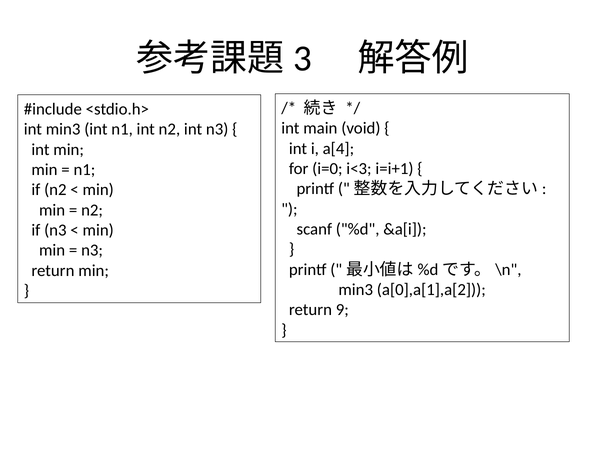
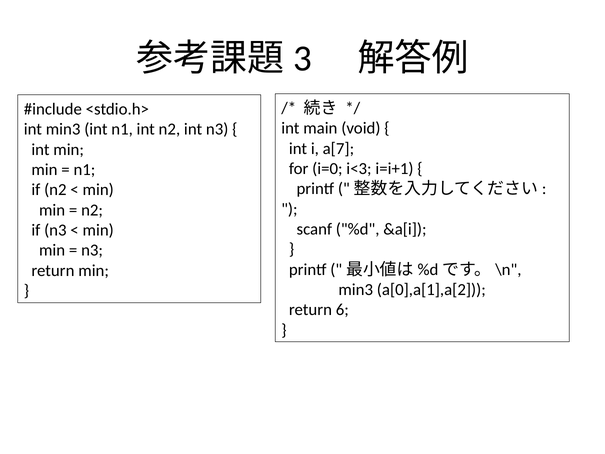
a[4: a[4 -> a[7 (338, 148)
9: 9 -> 6 (342, 310)
